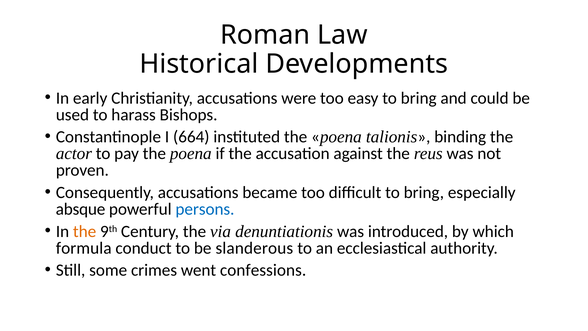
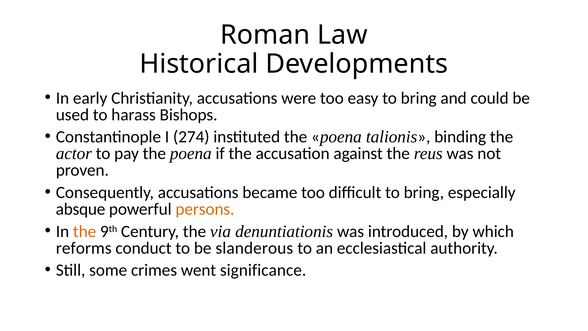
664: 664 -> 274 (191, 137)
persons colour: blue -> orange (205, 209)
formula: formula -> reforms (84, 248)
confessions: confessions -> significance (263, 270)
